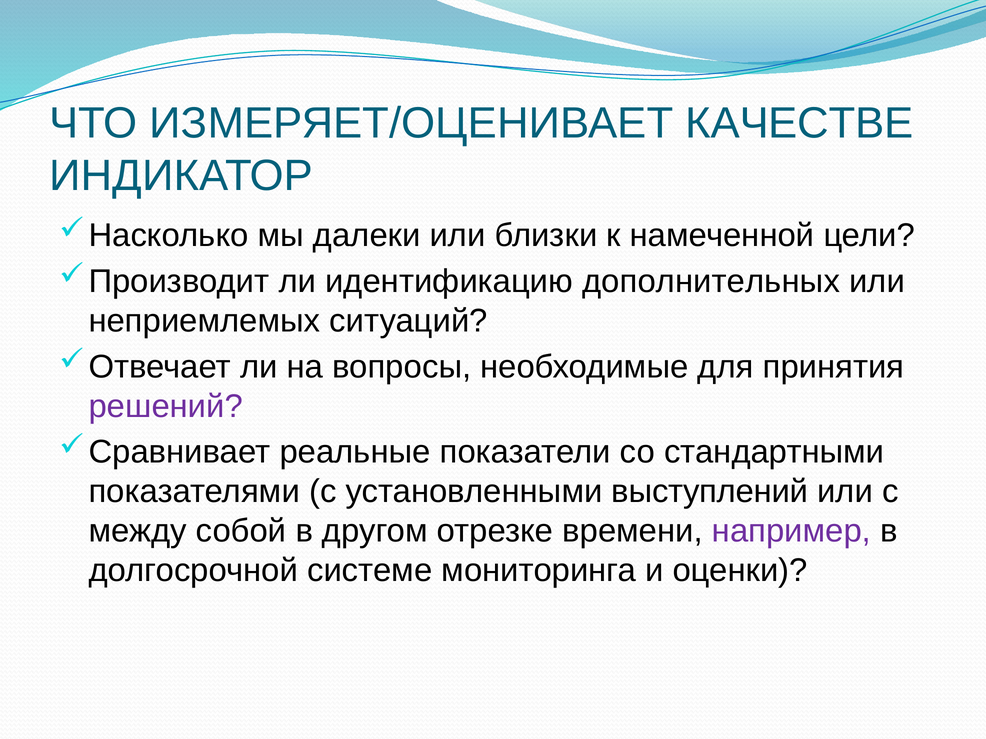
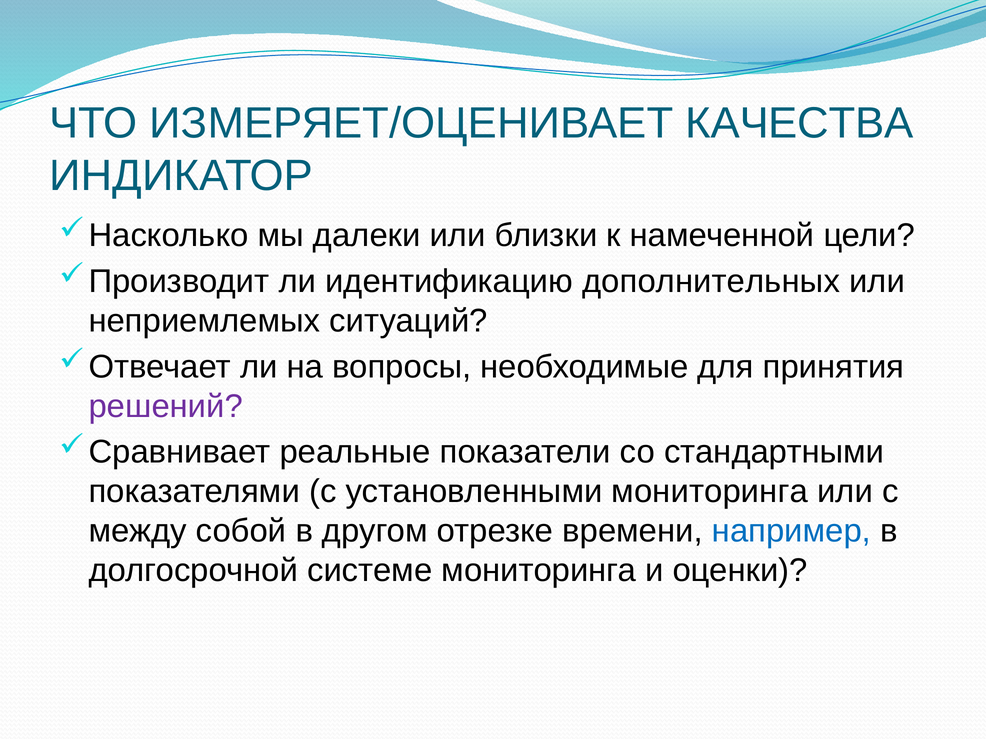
КАЧЕСТВЕ: КАЧЕСТВЕ -> КАЧЕСТВА (799, 123)
установленными выступлений: выступлений -> мониторинга (710, 492)
например colour: purple -> blue (791, 531)
